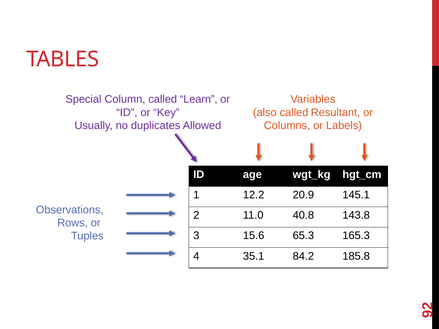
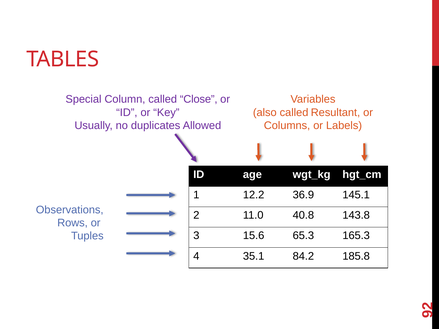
Learn: Learn -> Close (199, 99)
20.9: 20.9 -> 36.9 (303, 195)
